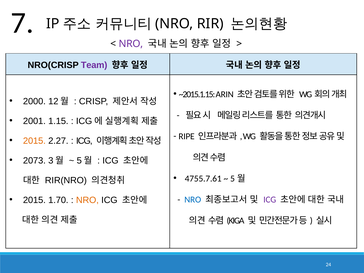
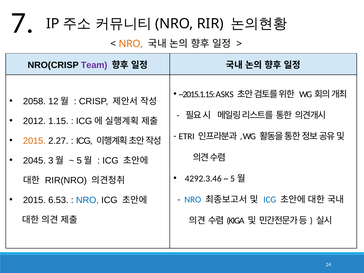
NRO colour: purple -> orange (131, 44)
ARIN: ARIN -> ASKS (225, 94)
2000: 2000 -> 2058 (34, 101)
2001: 2001 -> 2012 (34, 121)
RIPE: RIPE -> ETRI (187, 136)
2073: 2073 -> 2045 (34, 161)
4755.7.61: 4755.7.61 -> 4292.3.46 (203, 179)
1.70: 1.70 -> 6.53 (58, 200)
NRO colour: orange -> blue (87, 200)
ICG colour: purple -> blue (270, 200)
